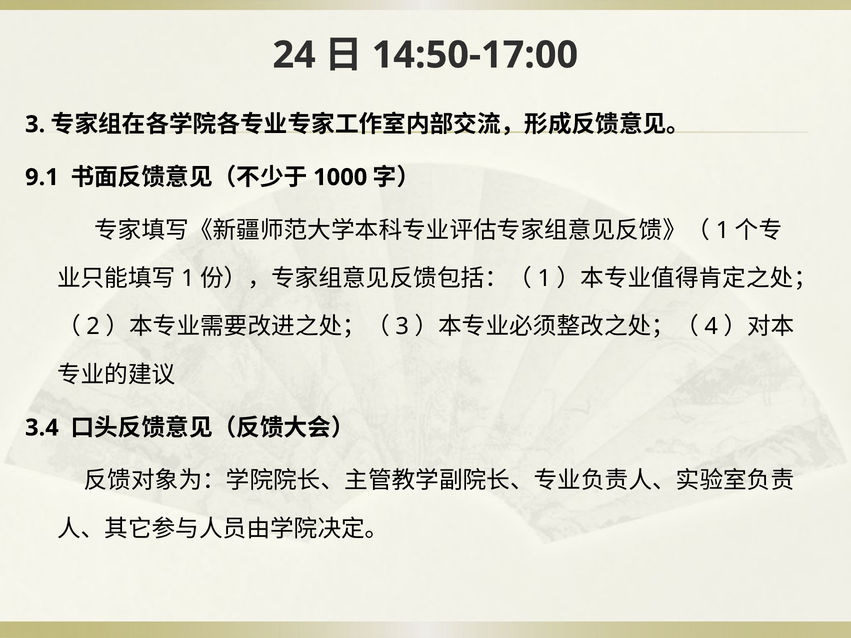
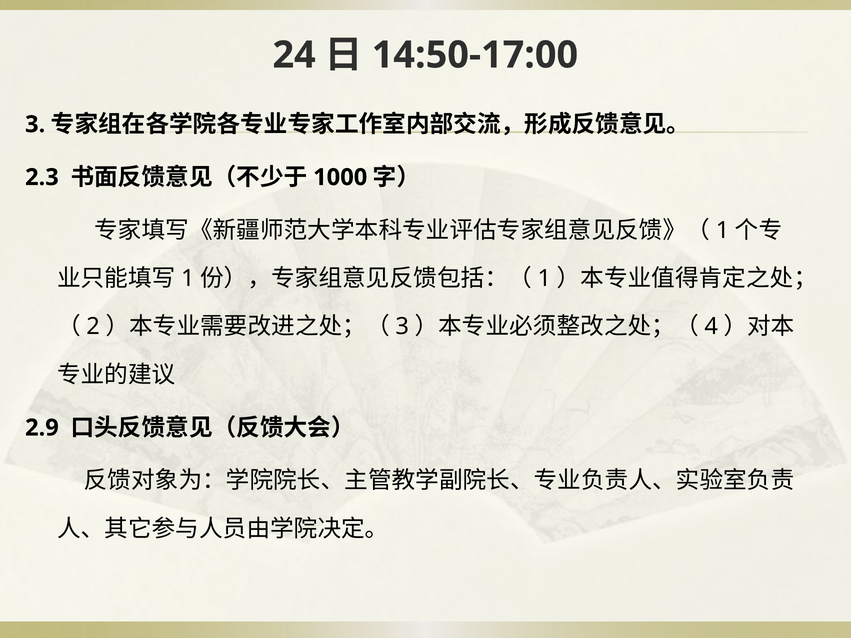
9.1: 9.1 -> 2.3 (42, 177)
3.4: 3.4 -> 2.9 (42, 428)
